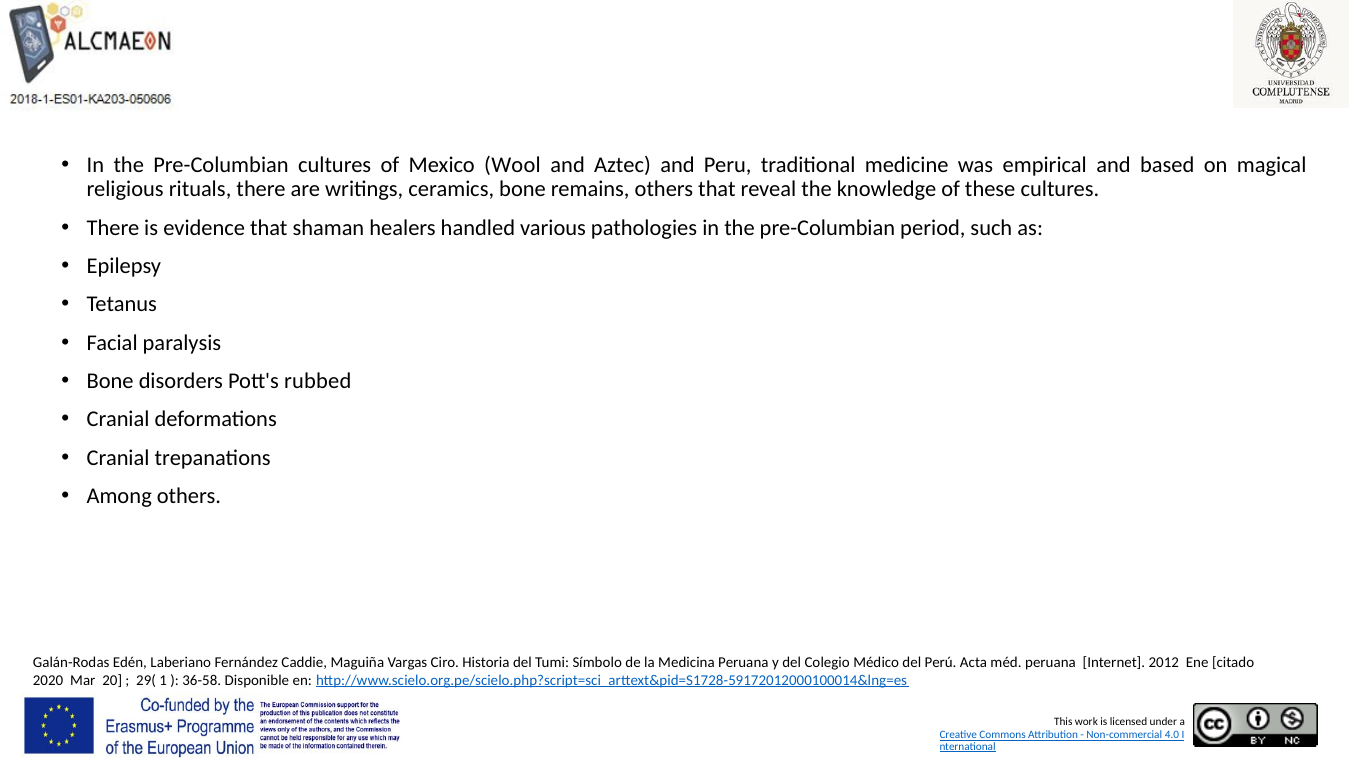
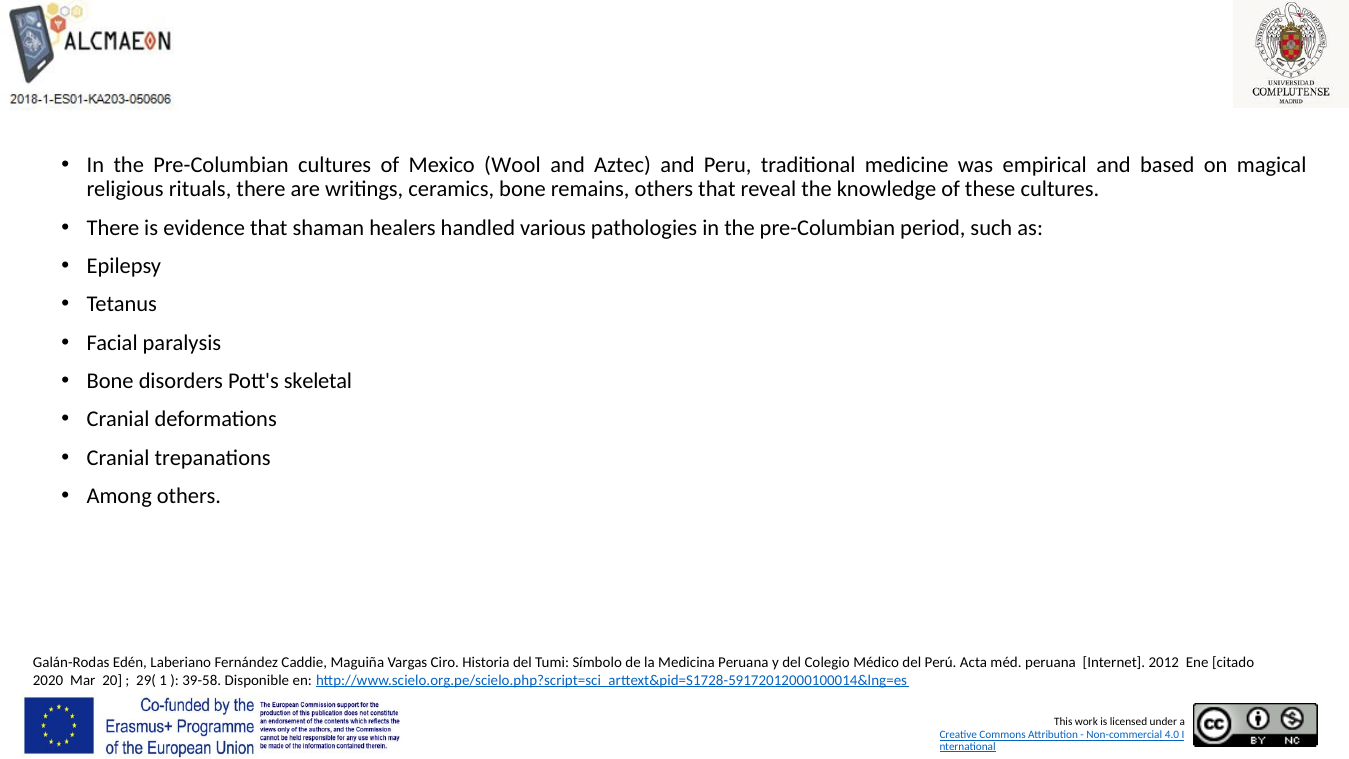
rubbed: rubbed -> skeletal (318, 381)
36-58: 36-58 -> 39-58 (202, 680)
